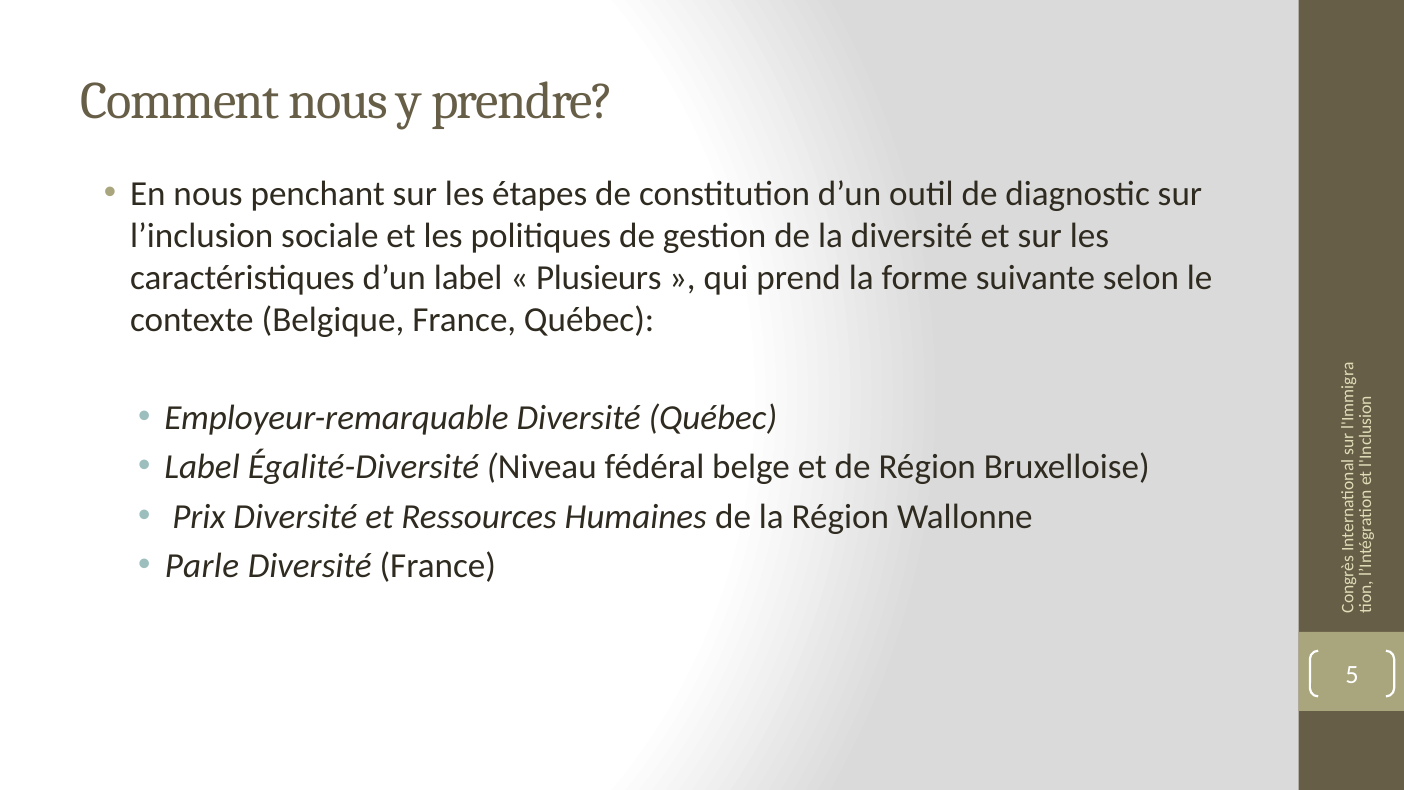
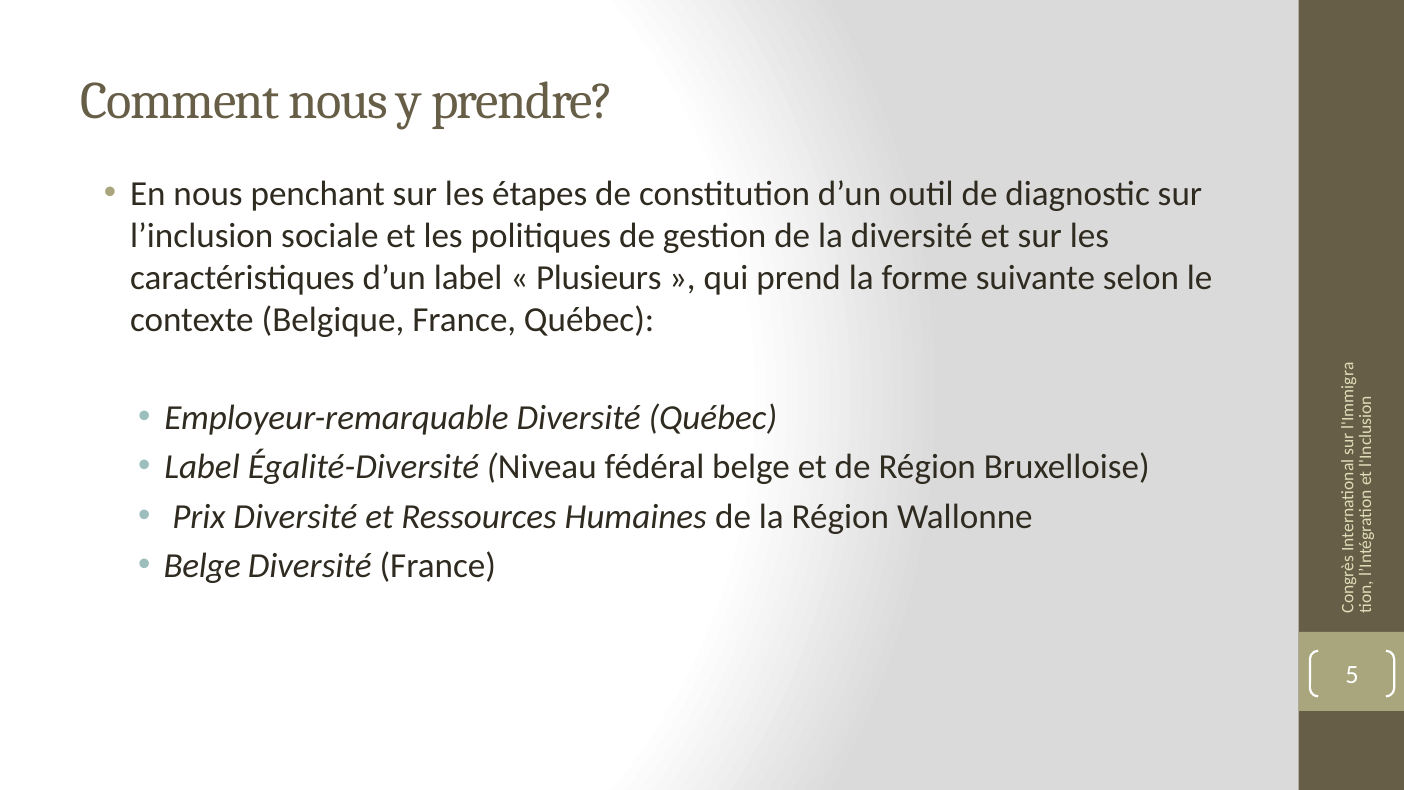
Parle: Parle -> Belge (202, 565)
